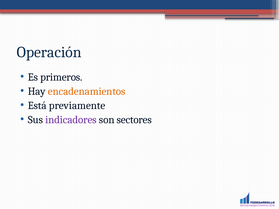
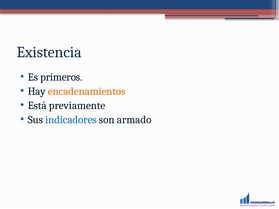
Operación: Operación -> Existencia (49, 52)
indicadores colour: purple -> blue (71, 120)
sectores: sectores -> armado (134, 120)
